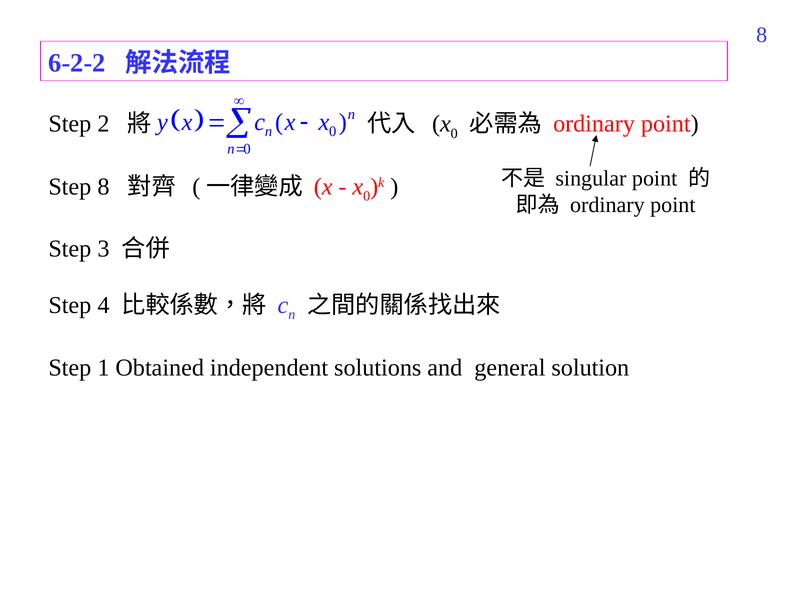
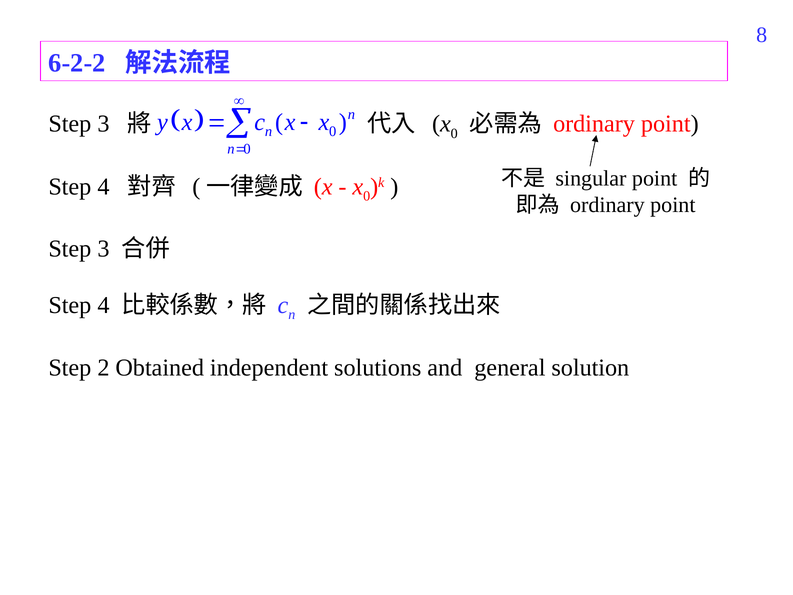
2: 2 -> 3 (103, 124)
8: 8 -> 4 (103, 186)
1: 1 -> 2 (103, 367)
